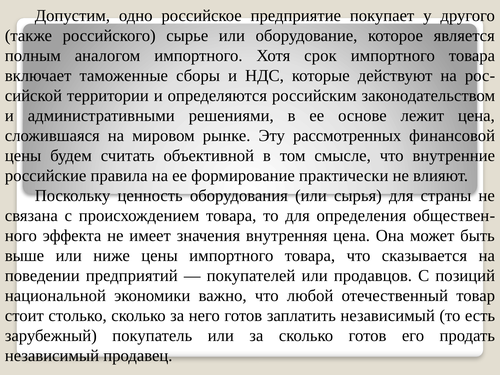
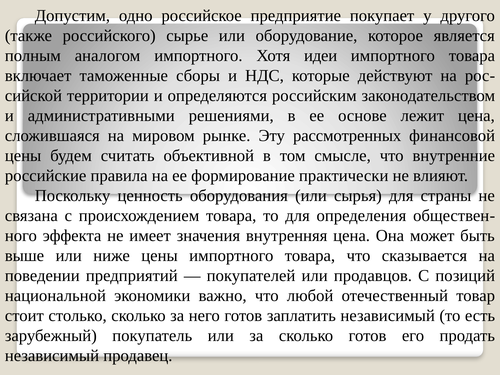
срок: срок -> идеи (321, 56)
